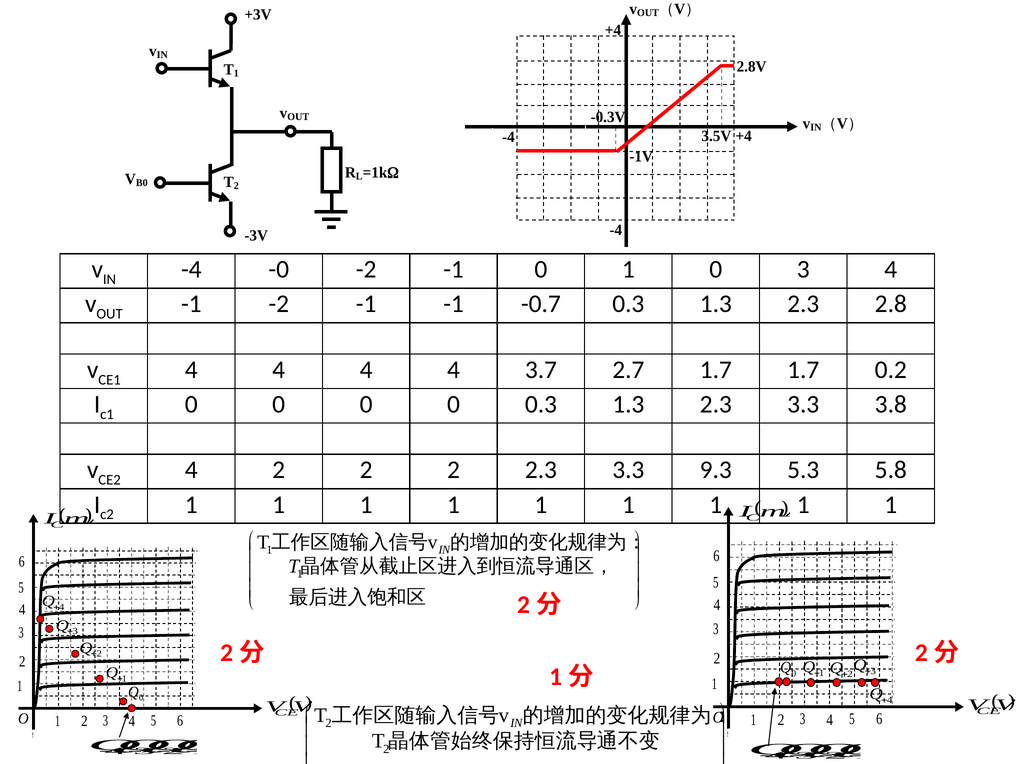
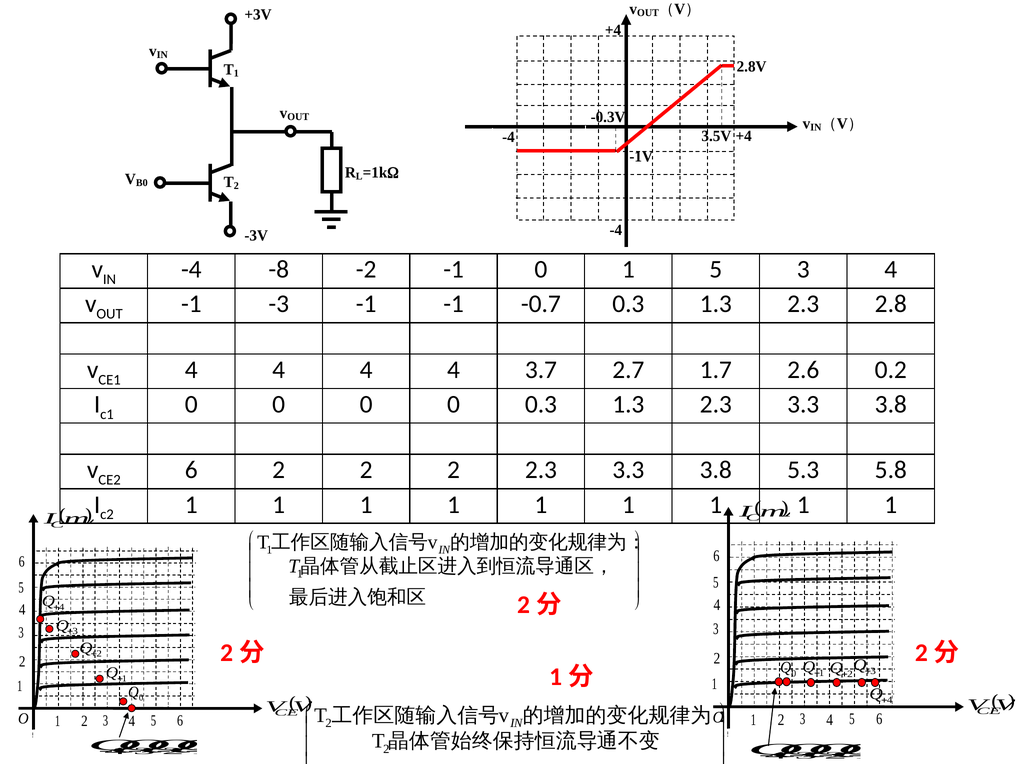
-0: -0 -> -8 (279, 270)
1 0: 0 -> 5 (716, 270)
-1 -2: -2 -> -3 (279, 304)
1.7 1.7: 1.7 -> 2.6 (803, 370)
4: 4 -> 6 (191, 470)
2 2.3 3.3 9.3: 9.3 -> 3.8 (716, 470)
